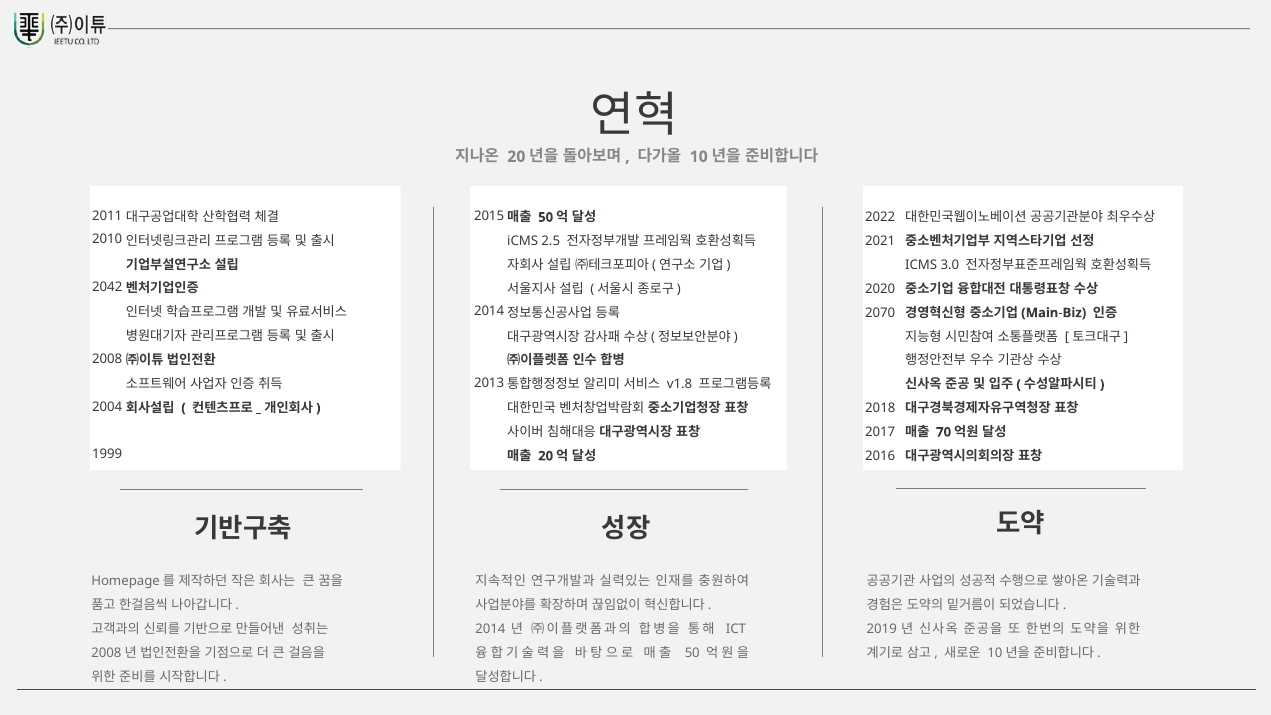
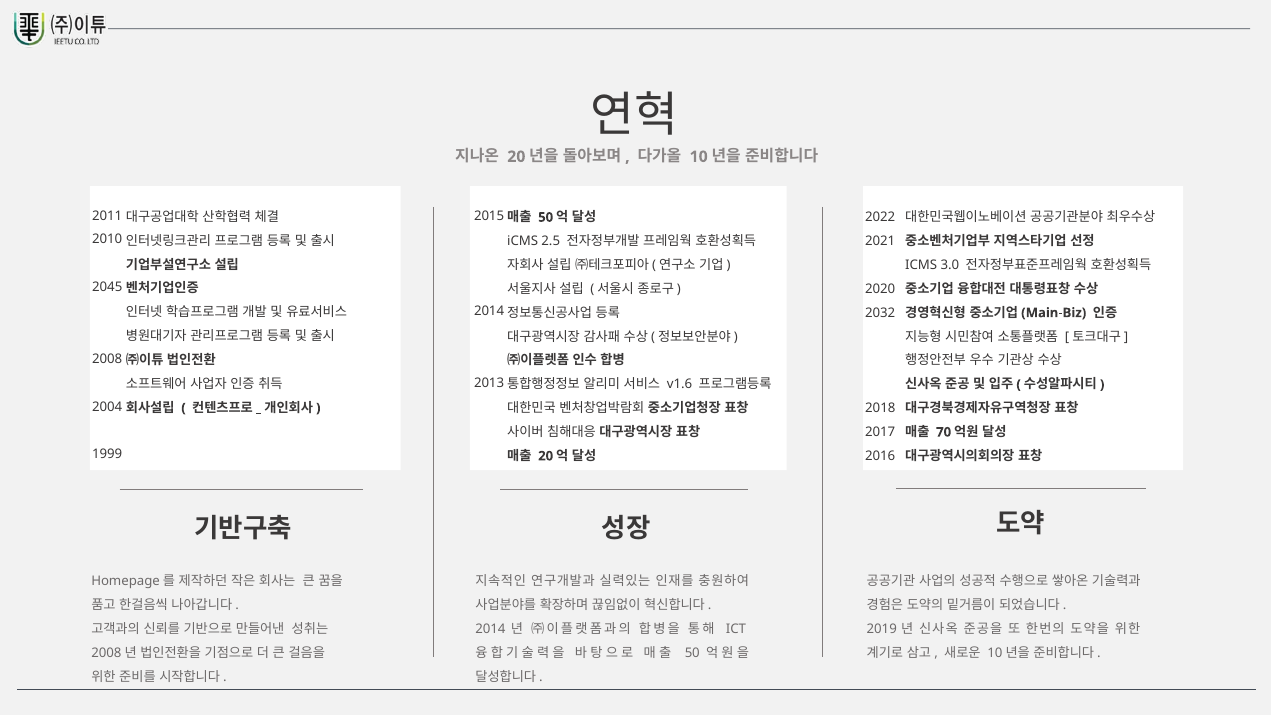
2042: 2042 -> 2045 (107, 287)
2070: 2070 -> 2032 (880, 313)
v1.8: v1.8 -> v1.6 (680, 384)
